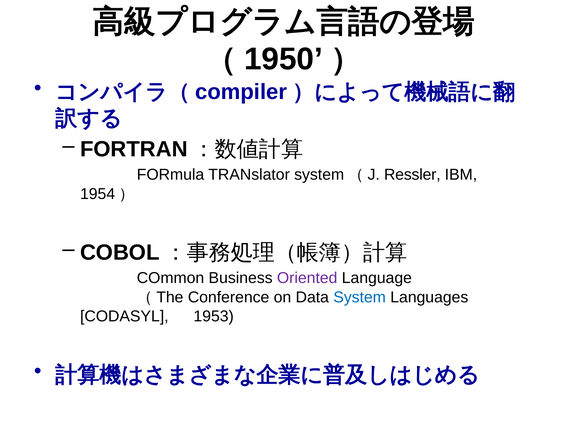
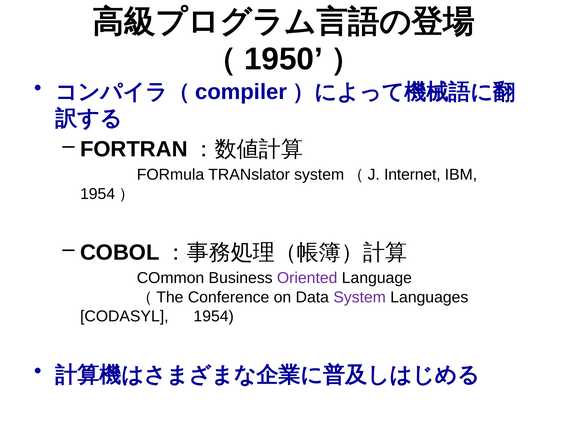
Ressler: Ressler -> Internet (412, 175)
System colour: blue -> purple (360, 298)
1953: 1953 -> 1954 (214, 316)
